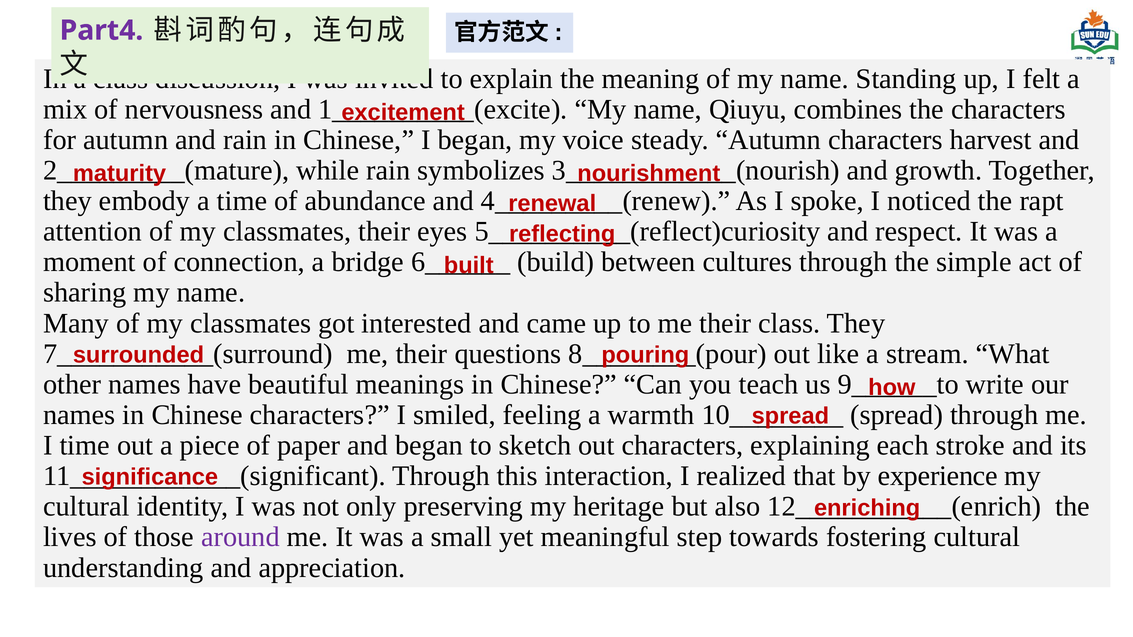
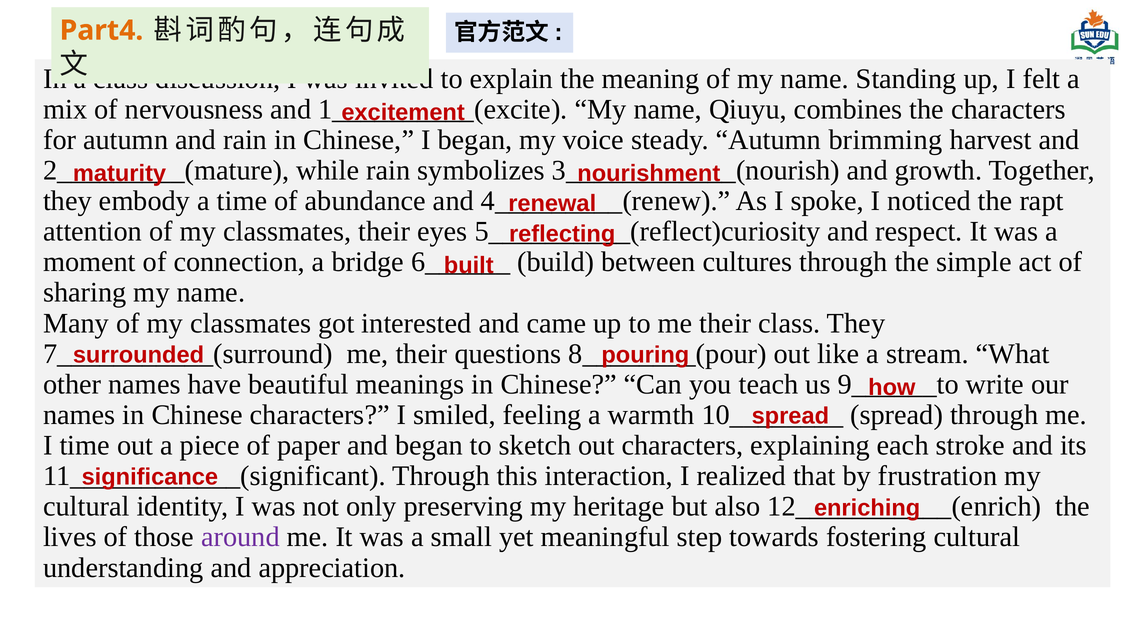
Part4 colour: purple -> orange (102, 30)
Autumn characters: characters -> brimming (885, 140)
experience: experience -> frustration (938, 476)
